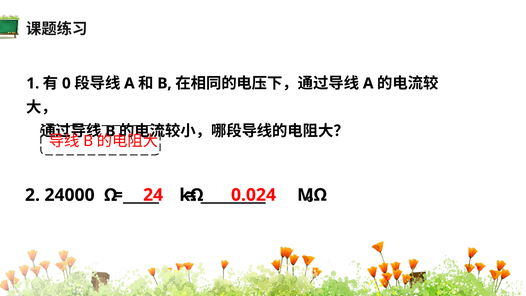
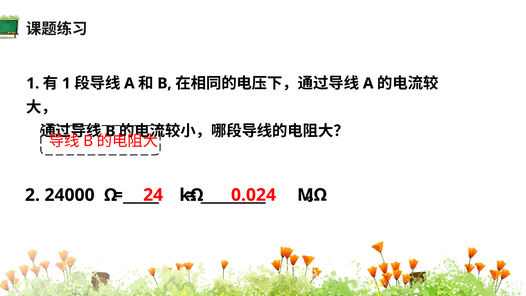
0: 0 -> 1 (66, 83)
